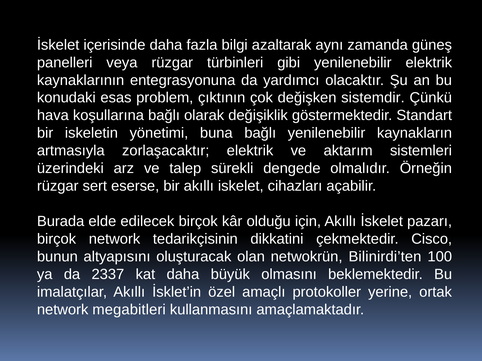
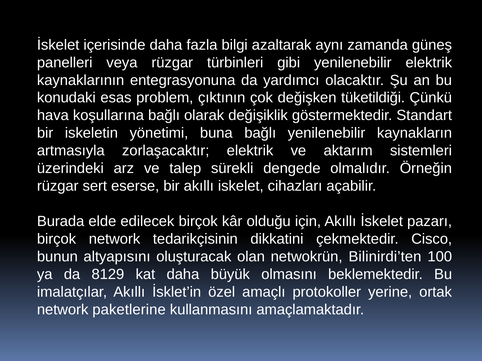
sistemdir: sistemdir -> tüketildiği (373, 98)
2337: 2337 -> 8129 (108, 275)
megabitleri: megabitleri -> paketlerine (129, 310)
